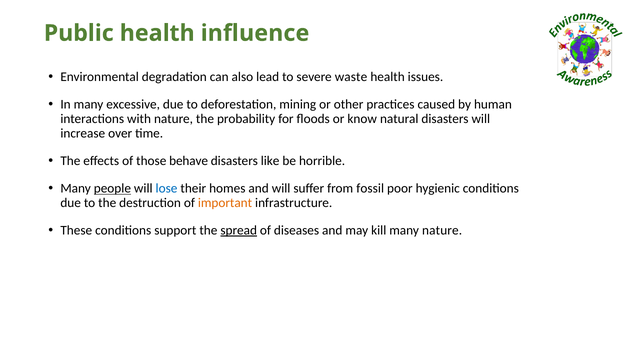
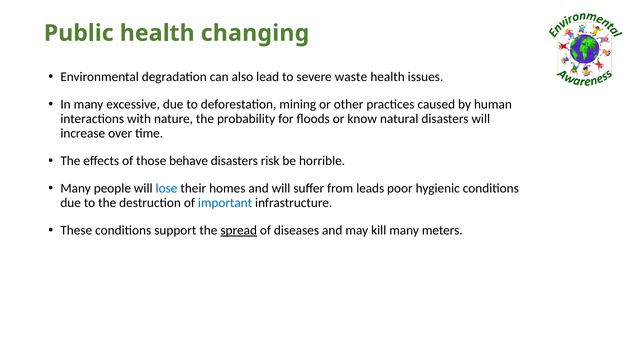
influence: influence -> changing (255, 33)
like: like -> risk (270, 161)
people underline: present -> none (112, 188)
fossil: fossil -> leads (370, 188)
important colour: orange -> blue (225, 203)
many nature: nature -> meters (442, 230)
